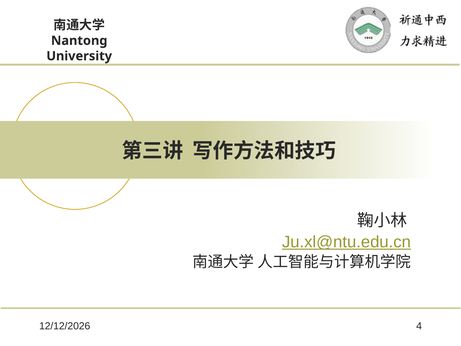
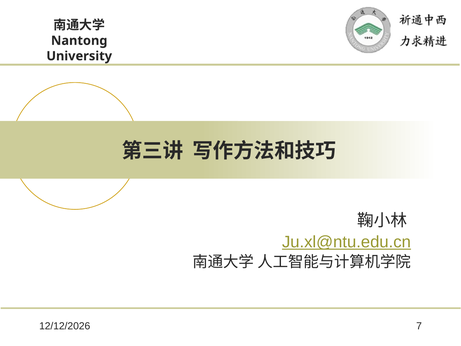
4: 4 -> 7 (419, 326)
